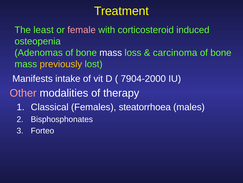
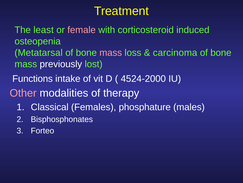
Adenomas: Adenomas -> Metatarsal (39, 52)
mass colour: white -> pink (111, 52)
previously colour: yellow -> white (61, 64)
Manifests: Manifests -> Functions (33, 78)
7904-2000: 7904-2000 -> 4524-2000 (143, 78)
steatorrhoea: steatorrhoea -> phosphature (145, 107)
